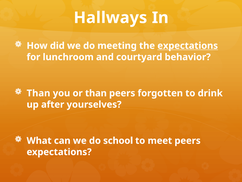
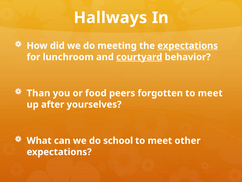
courtyard underline: none -> present (139, 57)
or than: than -> food (96, 93)
forgotten to drink: drink -> meet (210, 93)
meet peers: peers -> other (188, 140)
